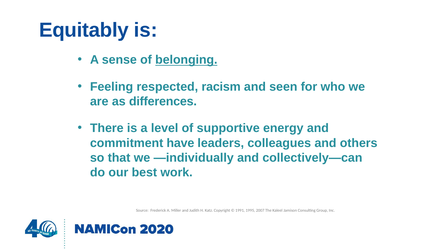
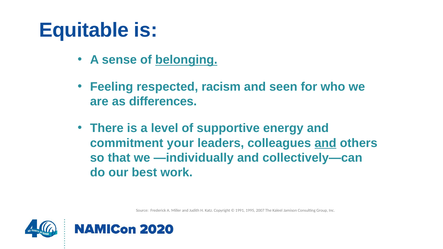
Equitably: Equitably -> Equitable (84, 30)
have: have -> your (180, 143)
and underline: none -> present (325, 143)
